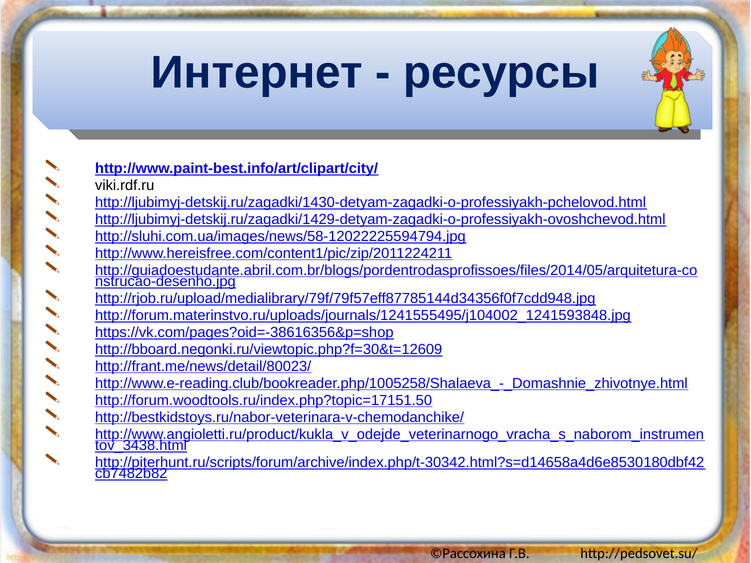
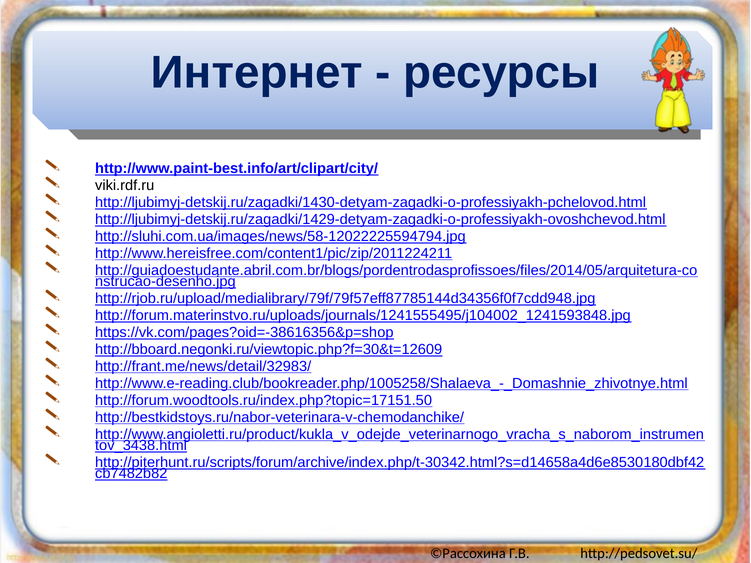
http://frant.me/news/detail/80023/: http://frant.me/news/detail/80023/ -> http://frant.me/news/detail/32983/ (203, 367)
